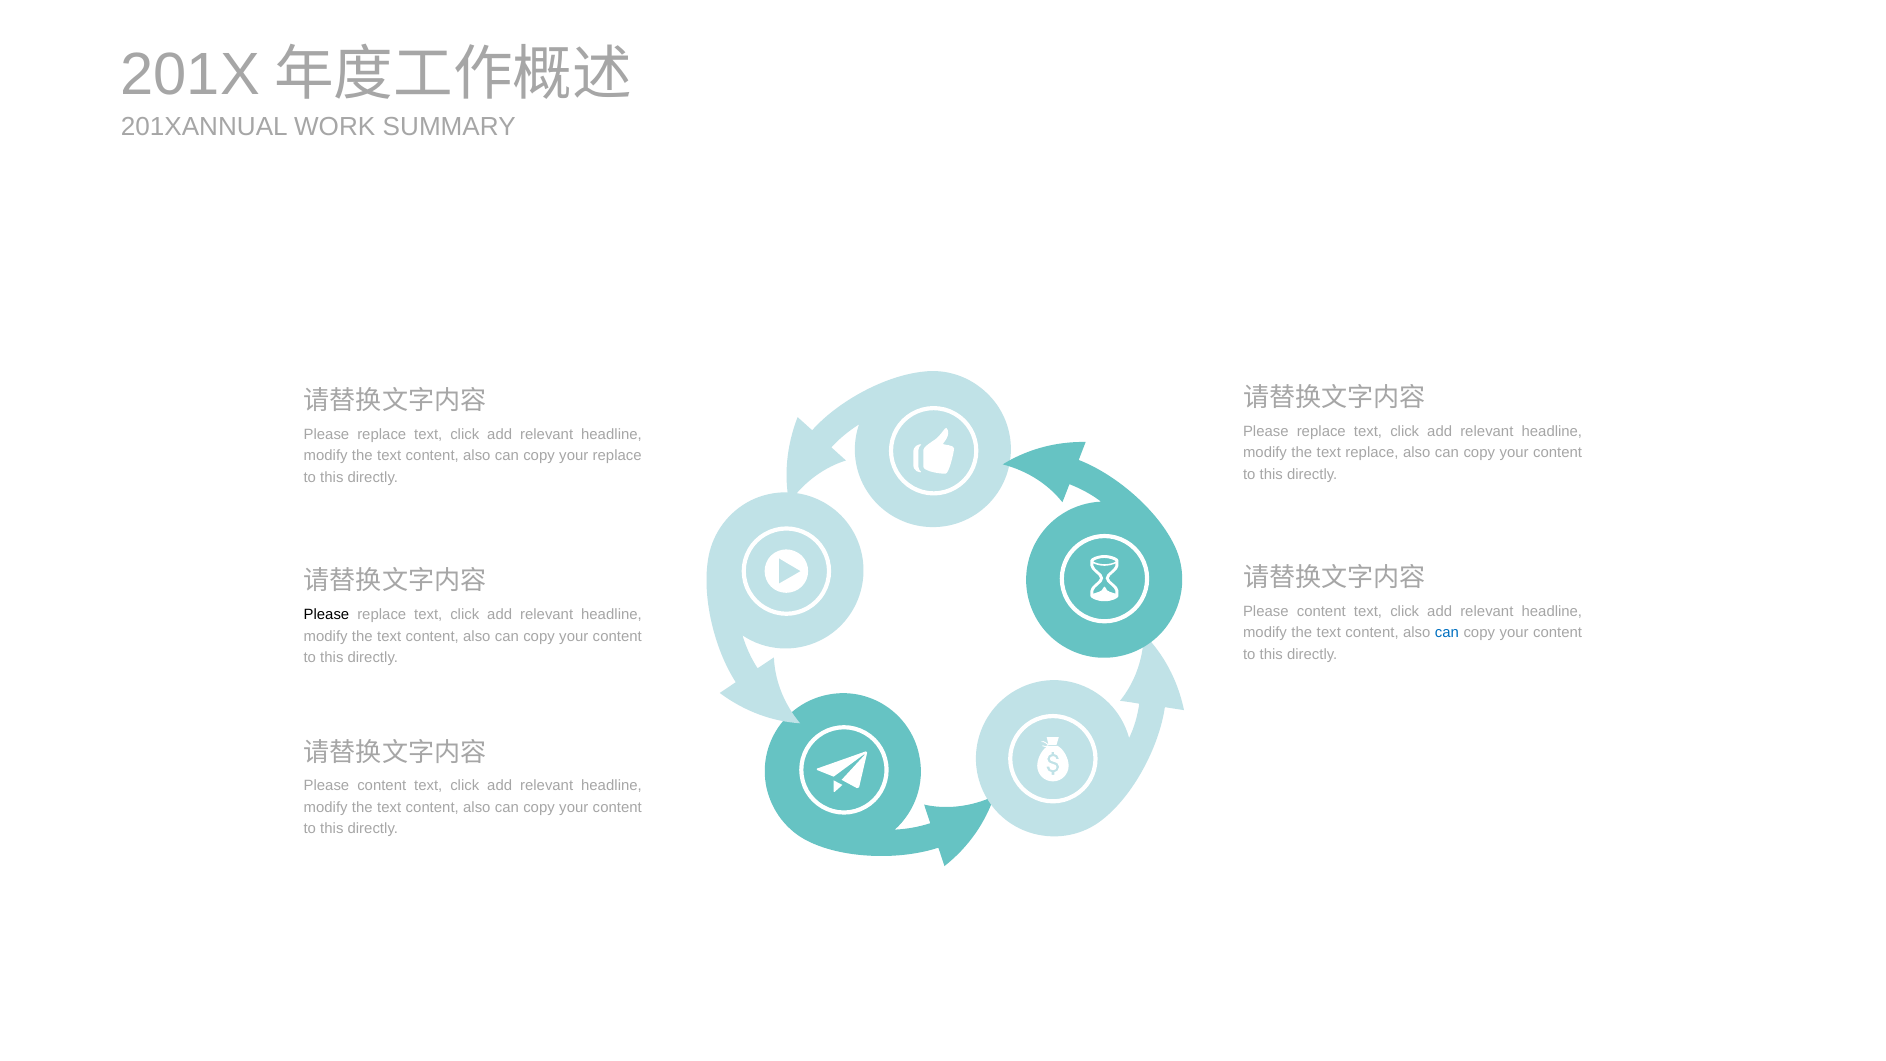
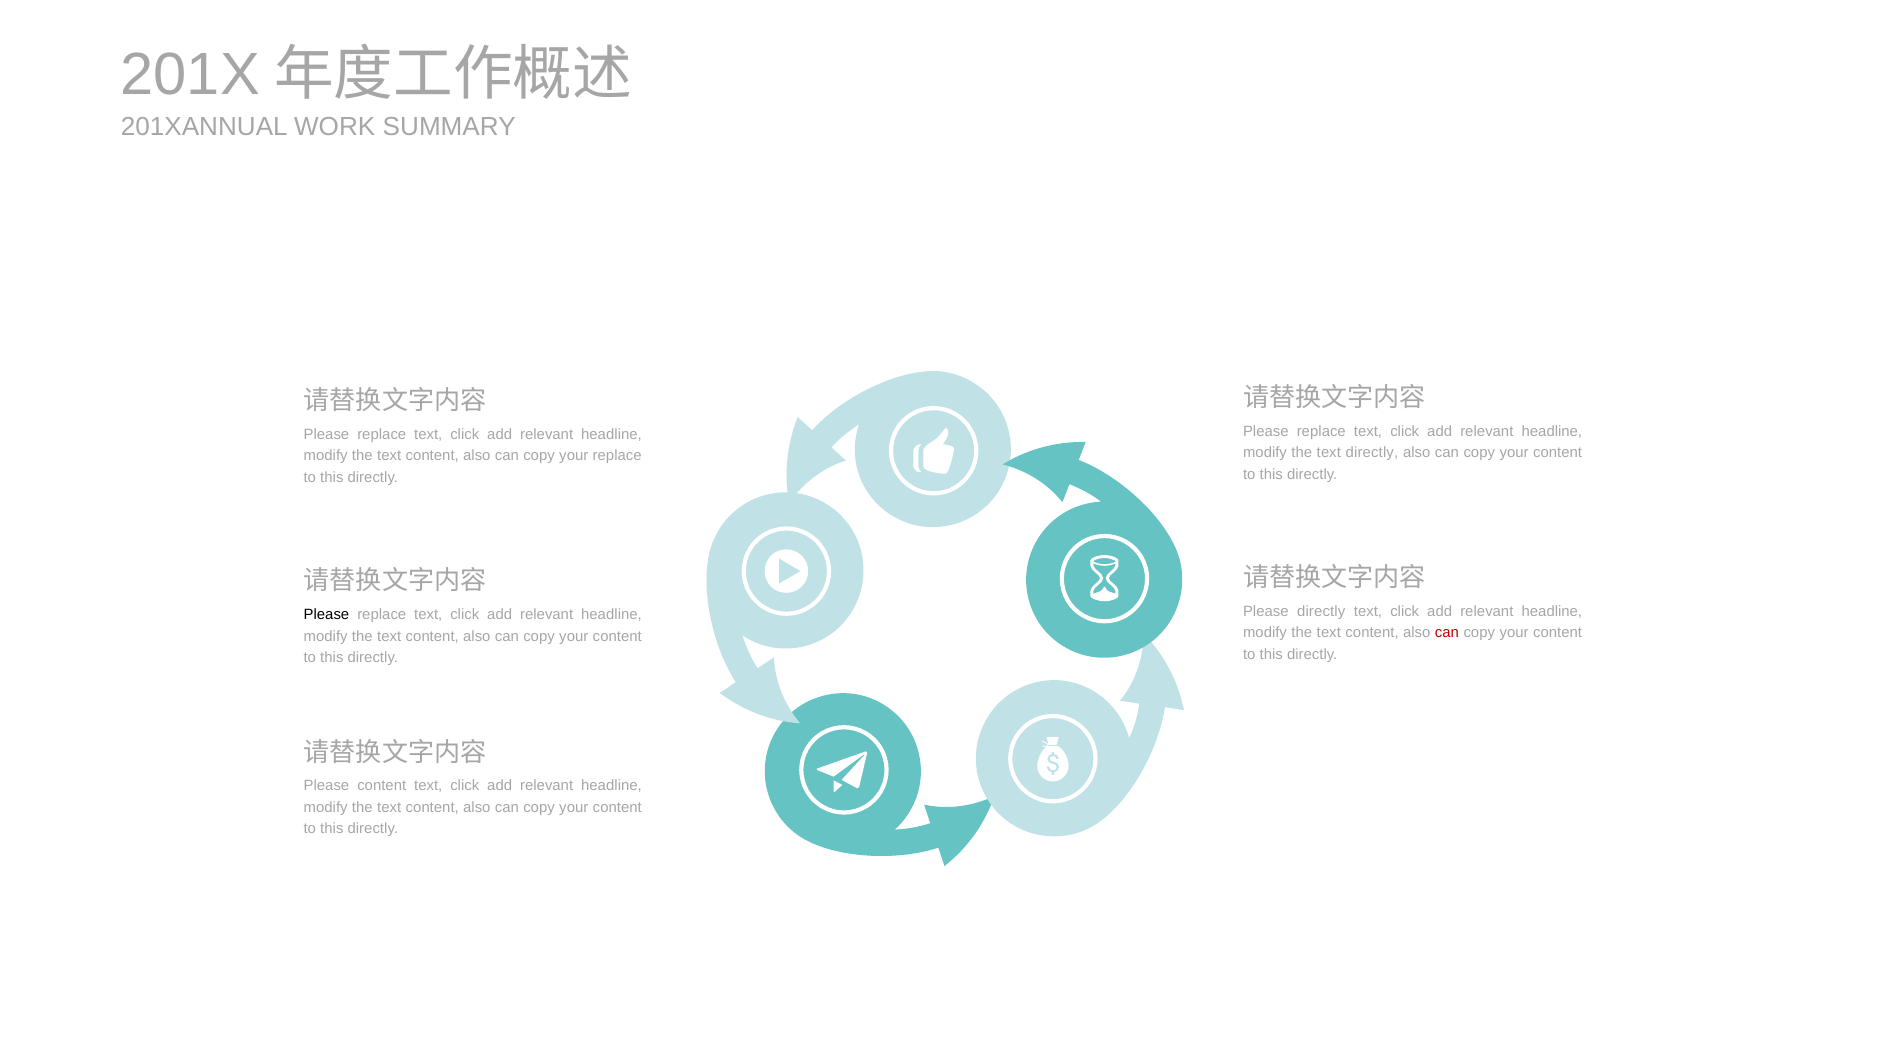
text replace: replace -> directly (1372, 453)
content: content -> directly (1321, 612)
can colour: blue -> red (1447, 633)
